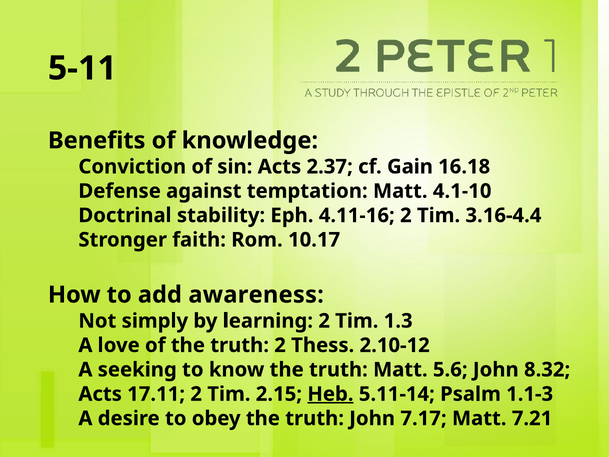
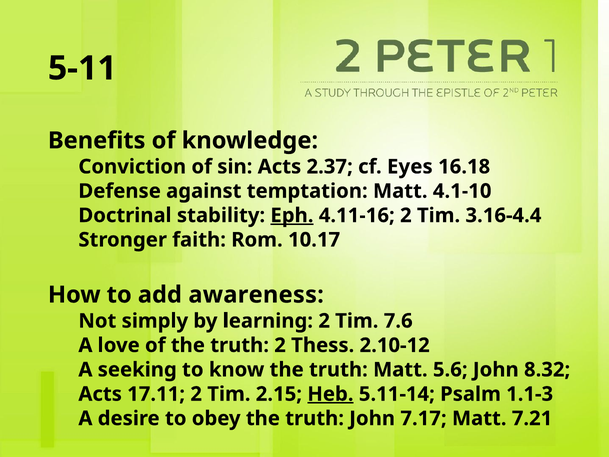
Gain: Gain -> Eyes (410, 167)
Eph underline: none -> present (292, 215)
1.3: 1.3 -> 7.6 (398, 321)
